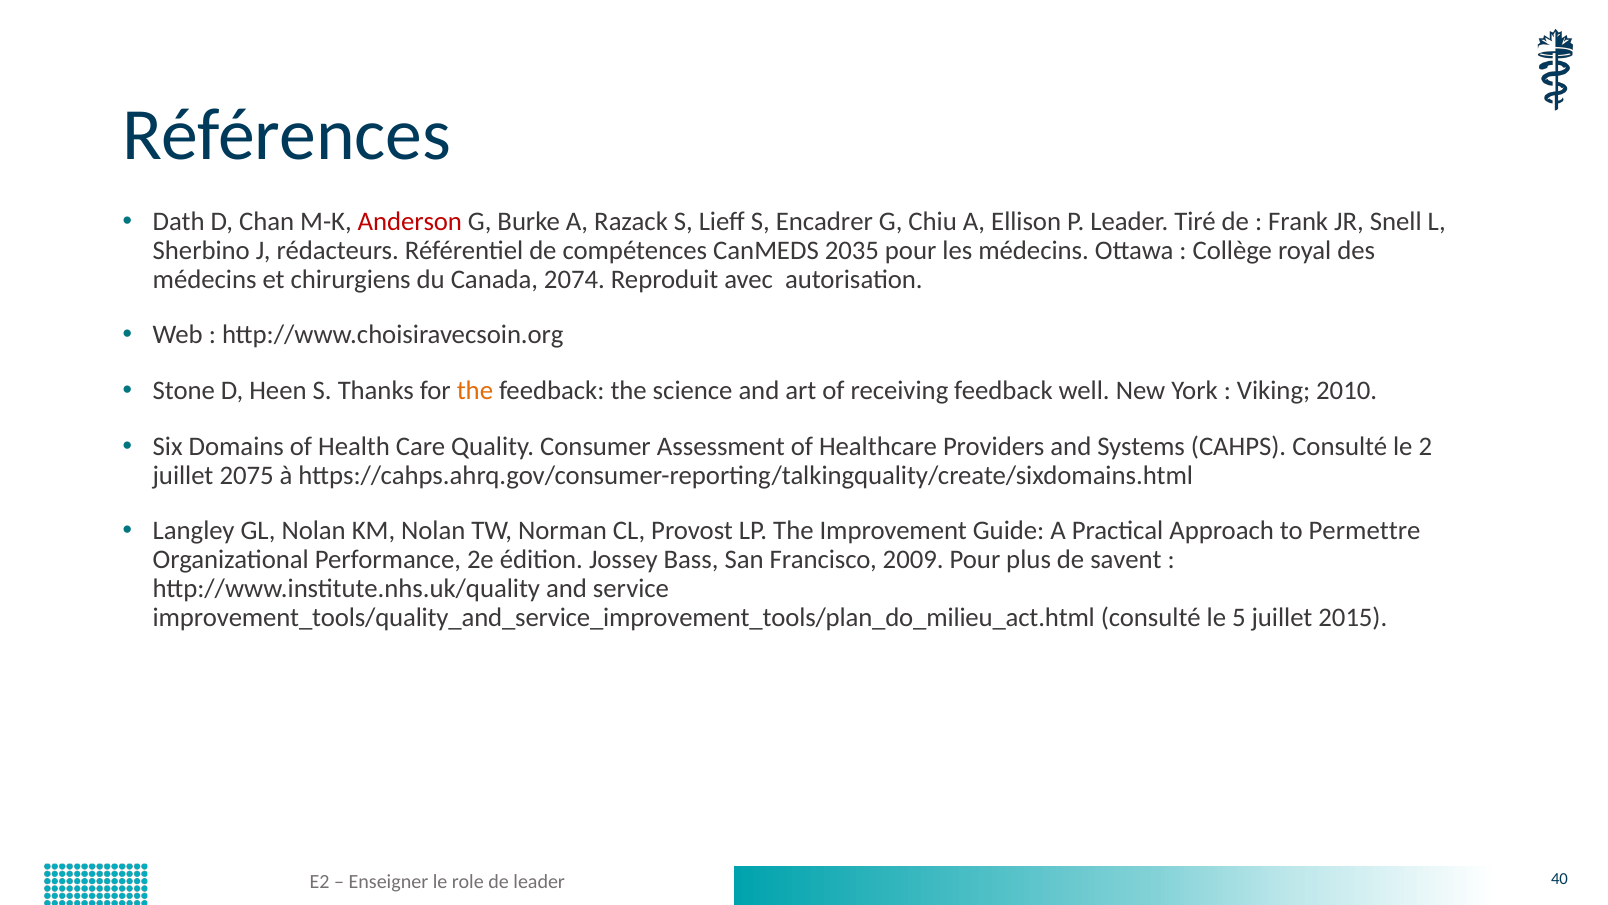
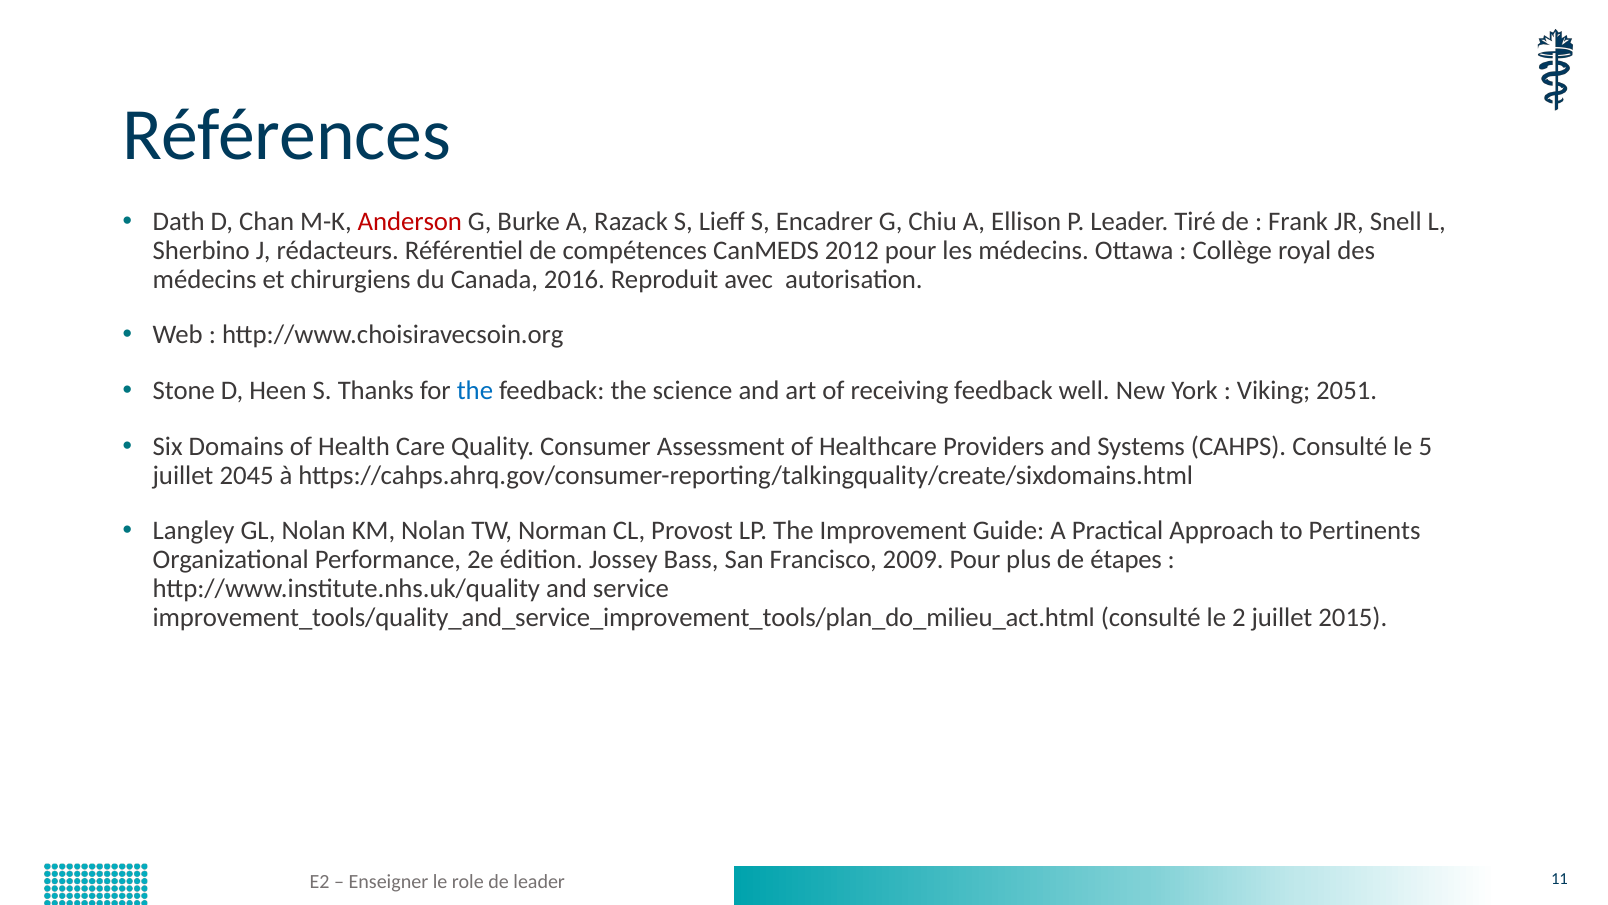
2035: 2035 -> 2012 (852, 250)
2074: 2074 -> 2016 (574, 279)
the colour: orange -> blue (475, 391)
2010: 2010 -> 2051 (1347, 391)
2: 2 -> 5 (1425, 446)
2075: 2075 -> 2045 (247, 475)
Permettre: Permettre -> Pertinents (1365, 531)
savent: savent -> étapes (1126, 560)
5: 5 -> 2 (1239, 618)
40: 40 -> 11 (1560, 879)
